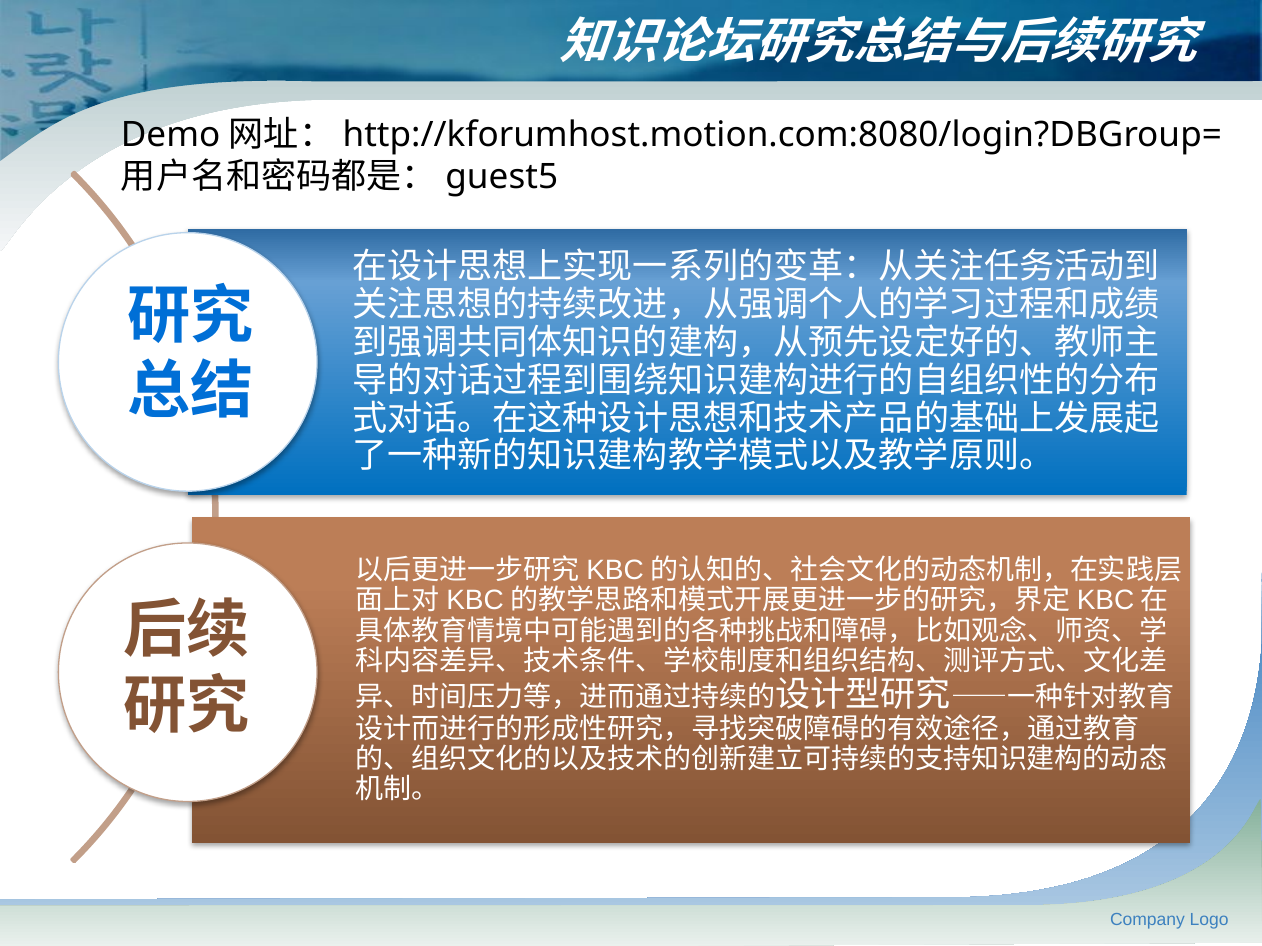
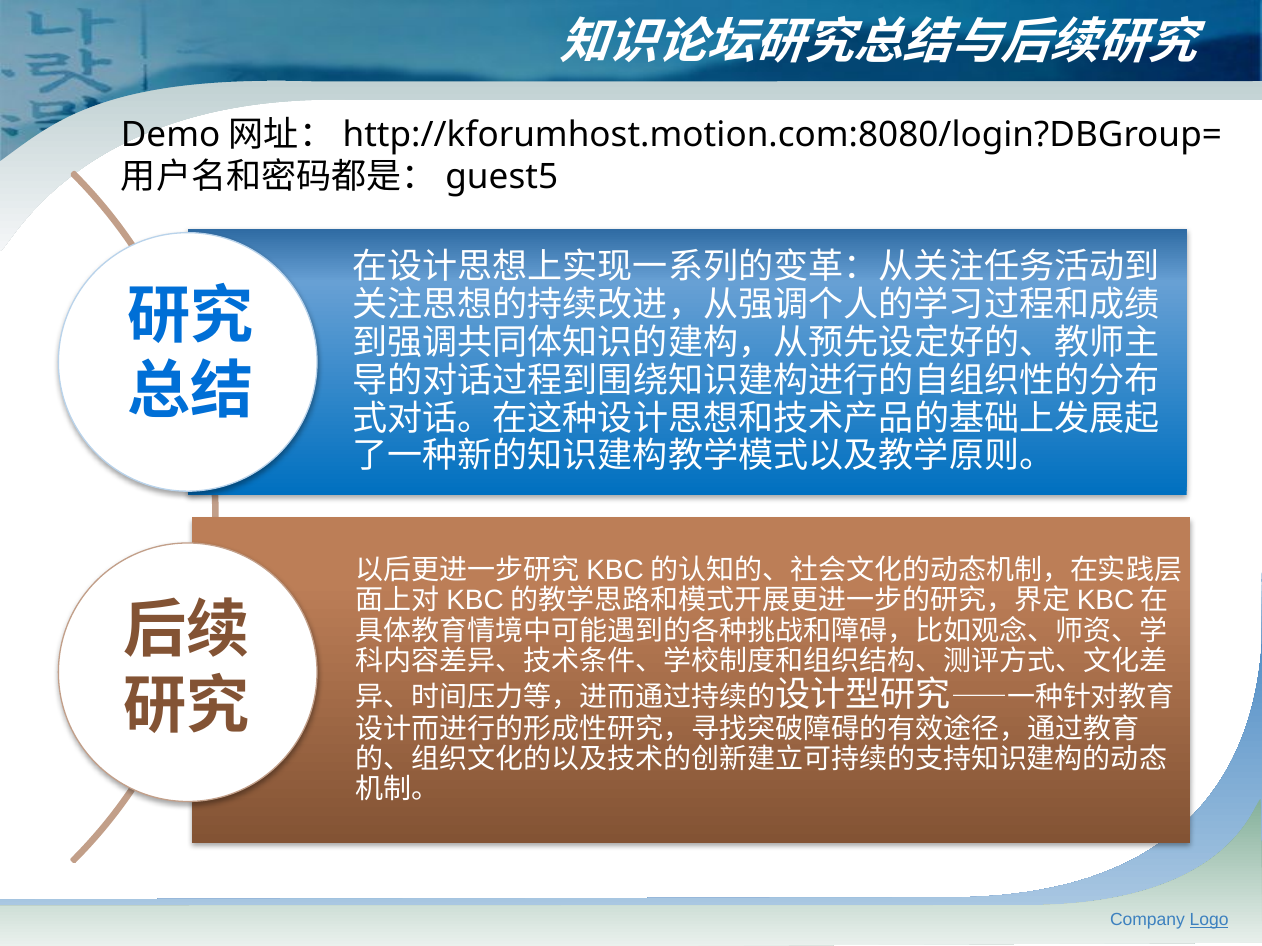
Logo underline: none -> present (1209, 920)
